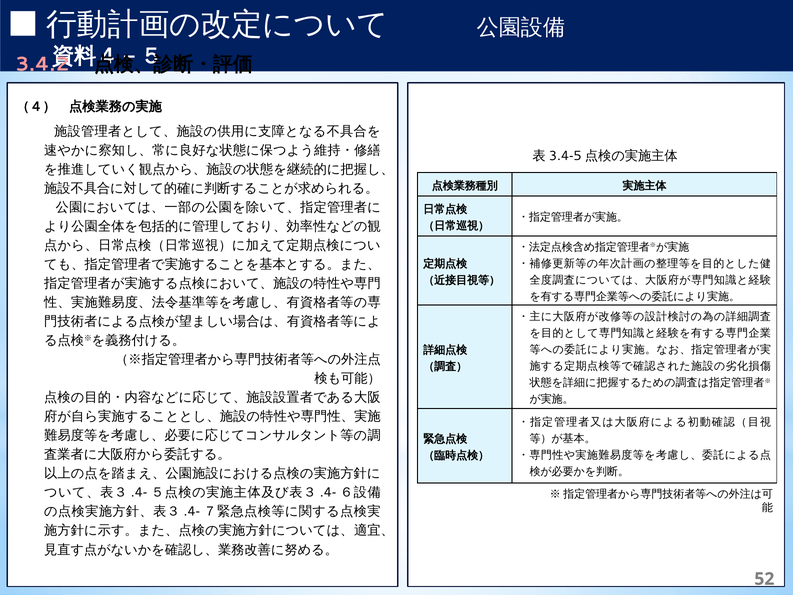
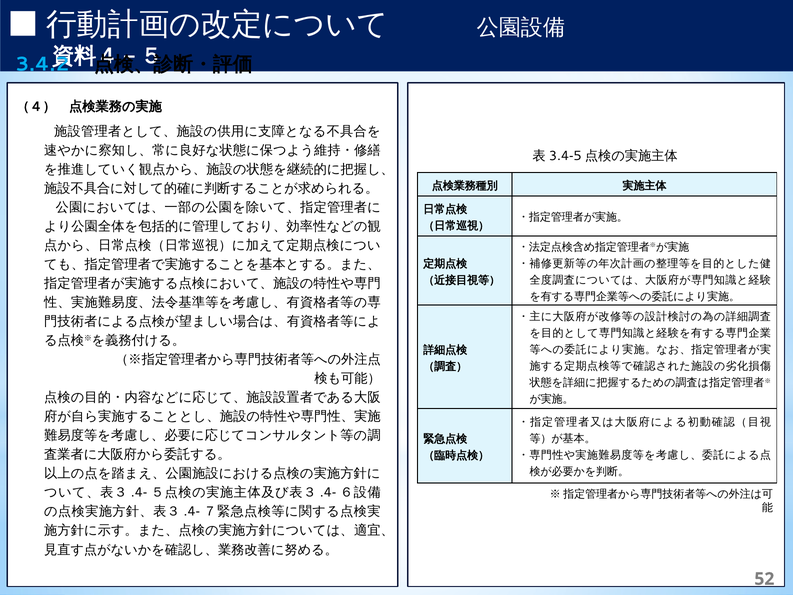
3.4.2 colour: pink -> light blue (42, 64)
